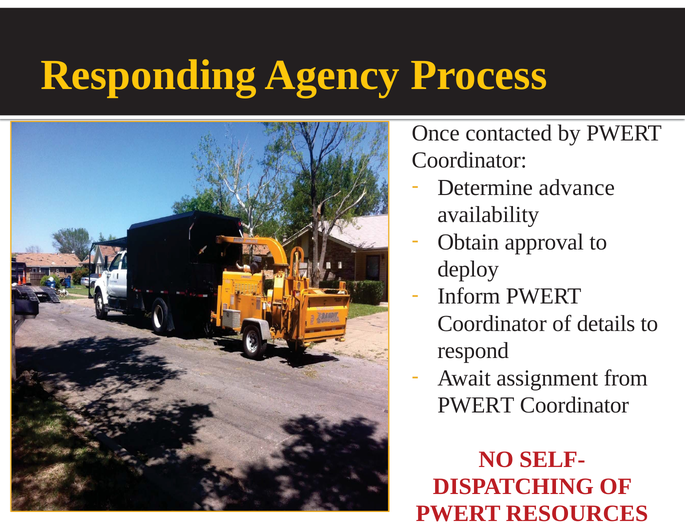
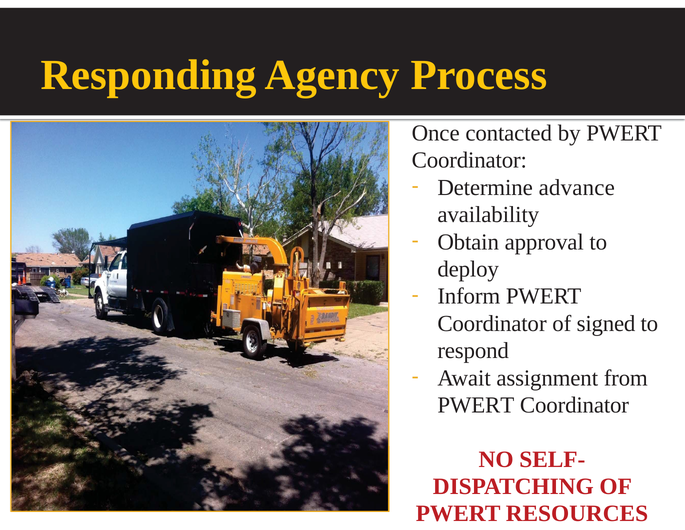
details: details -> signed (606, 323)
